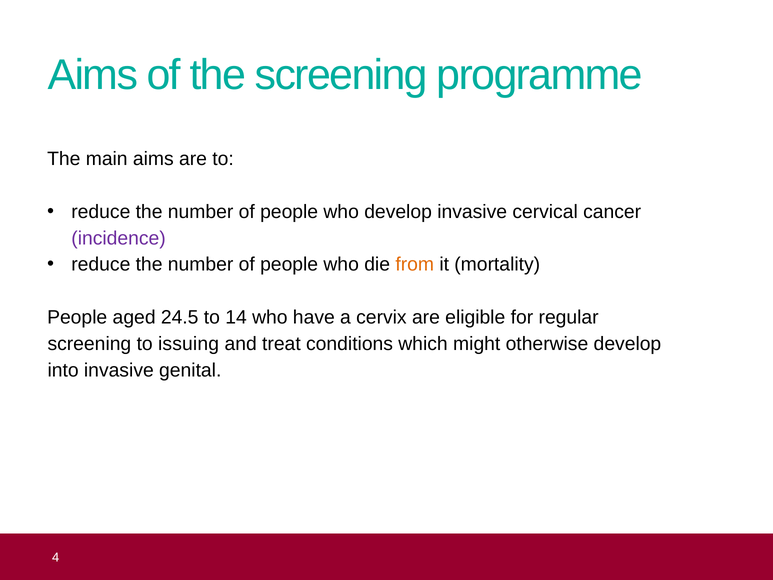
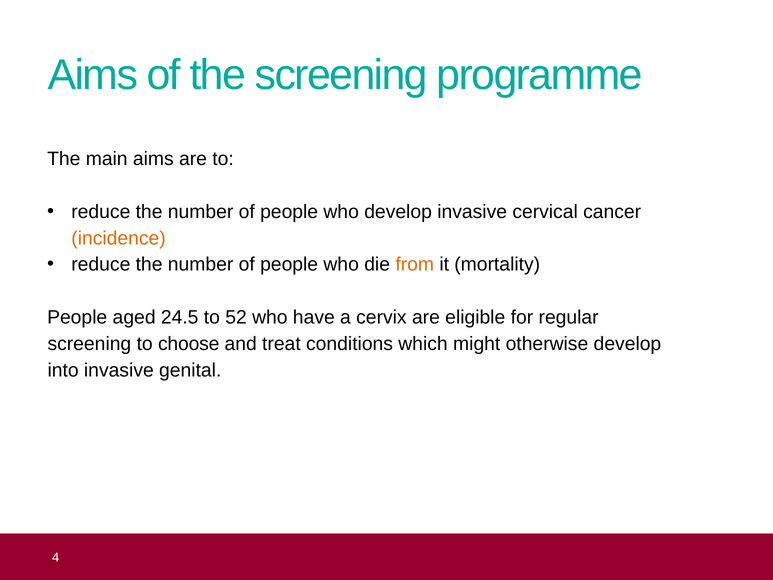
incidence colour: purple -> orange (119, 238)
14: 14 -> 52 (236, 317)
issuing: issuing -> choose (189, 344)
